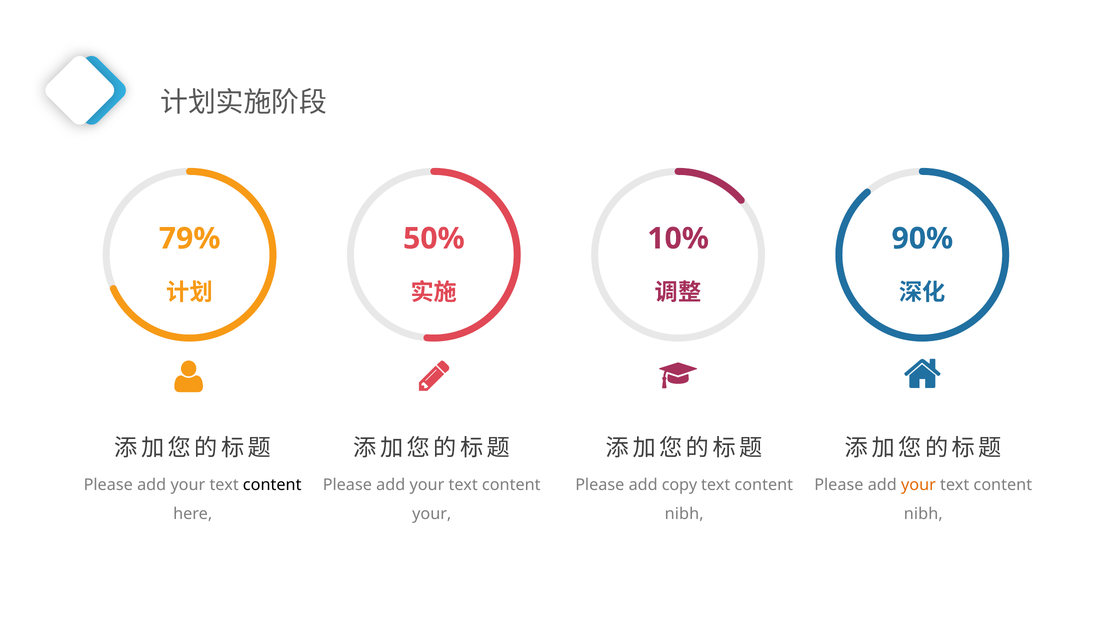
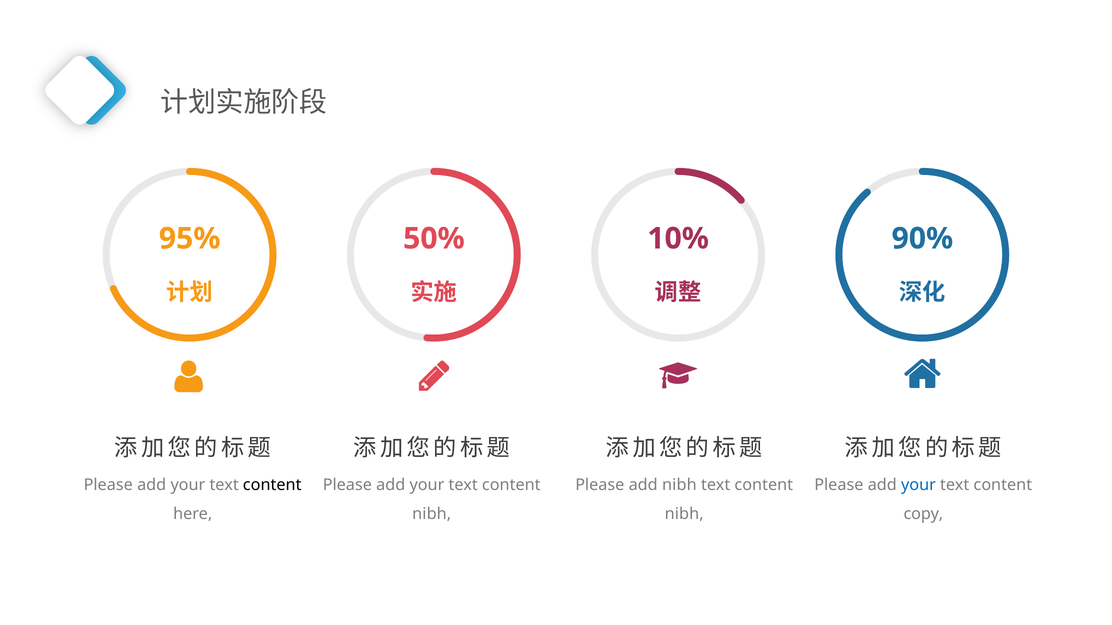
79%: 79% -> 95% (190, 239)
add copy: copy -> nibh (679, 485)
your colour: orange -> blue (918, 485)
your: your -> nibh (432, 514)
nibh: nibh -> copy (923, 514)
